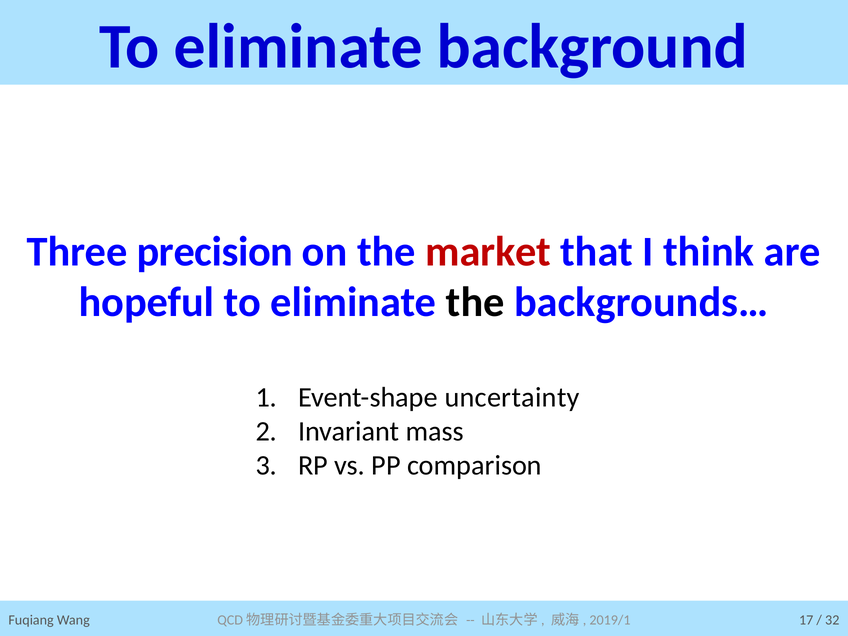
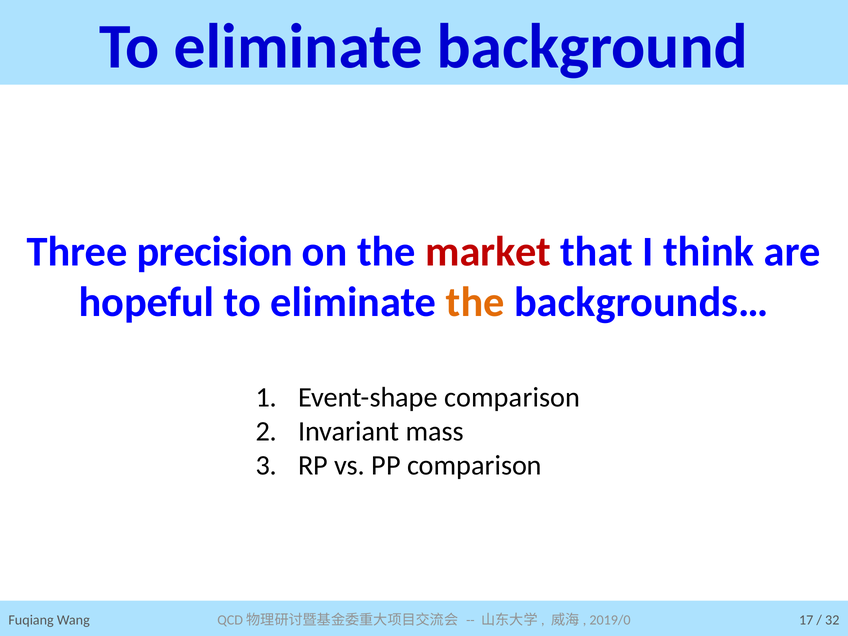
the colour: black -> orange (475, 303)
Event-shape uncertainty: uncertainty -> comparison (512, 398)
2019/1: 2019/1 -> 2019/0 (610, 620)
